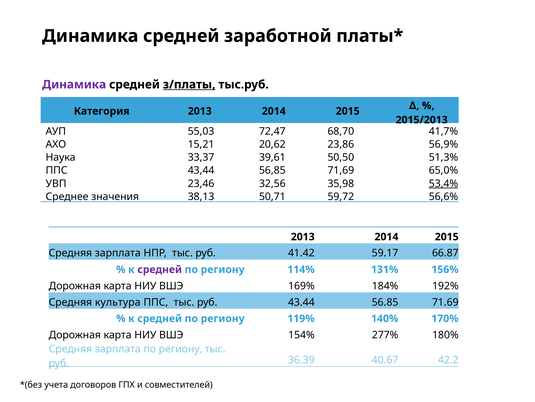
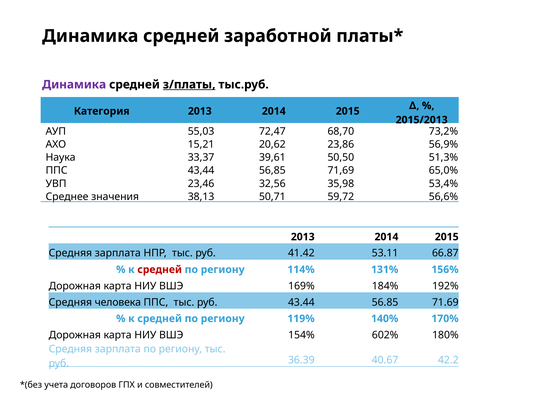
41,7%: 41,7% -> 73,2% (443, 131)
53,4% underline: present -> none (443, 183)
59.17: 59.17 -> 53.11 (385, 253)
средней colour: purple -> red (160, 269)
культура: культура -> человека (118, 302)
277%: 277% -> 602% (385, 334)
